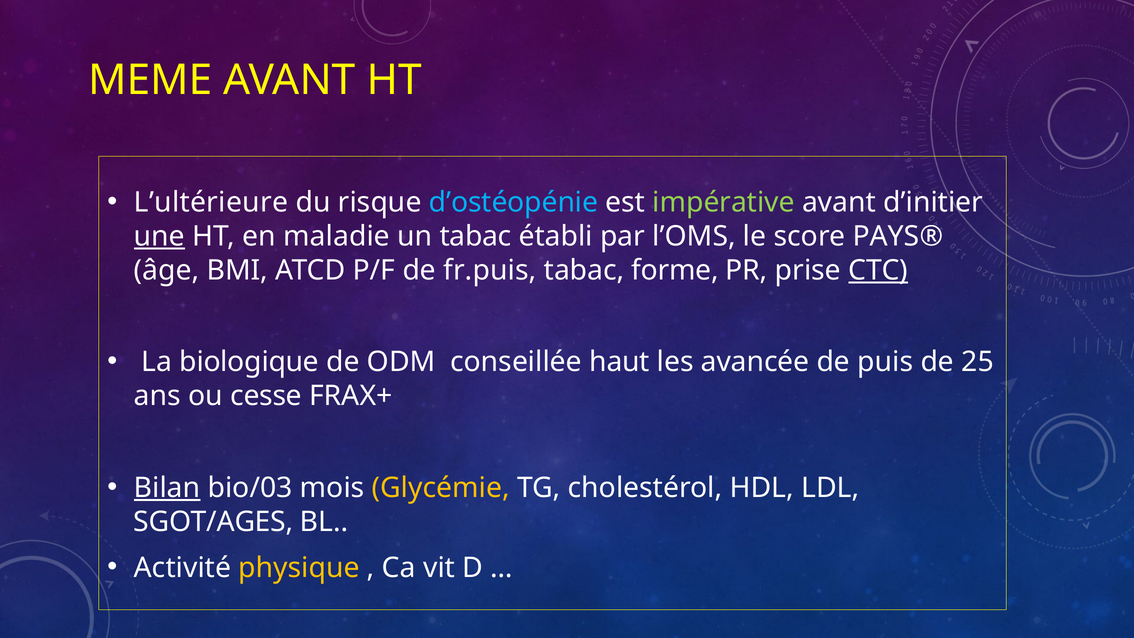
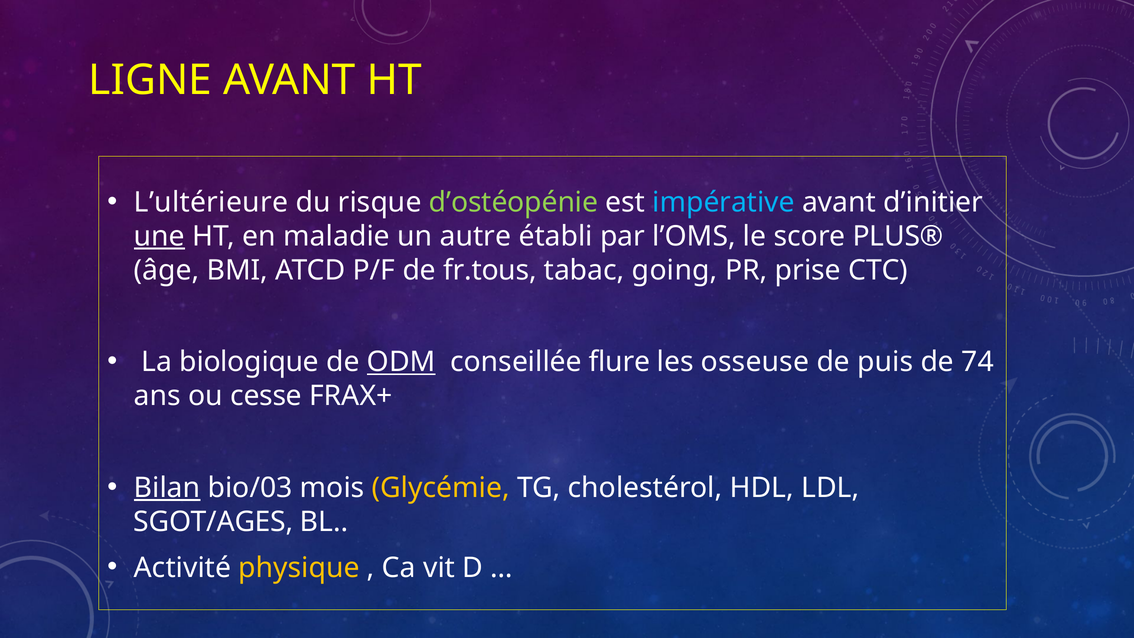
MEME: MEME -> LIGNE (150, 80)
d’ostéopénie colour: light blue -> light green (514, 202)
impérative colour: light green -> light blue (724, 202)
un tabac: tabac -> autre (475, 236)
PAYS®: PAYS® -> PLUS® (898, 236)
fr.puis: fr.puis -> fr.tous (490, 270)
forme: forme -> going (675, 270)
CTC underline: present -> none (878, 270)
ODM underline: none -> present (401, 362)
haut: haut -> flure (619, 362)
avancée: avancée -> osseuse (755, 362)
25: 25 -> 74 (977, 362)
